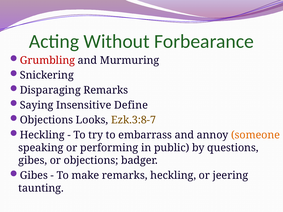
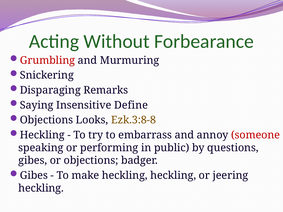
Ezk.3:8-7: Ezk.3:8-7 -> Ezk.3:8-8 (134, 120)
someone colour: orange -> red (256, 135)
make remarks: remarks -> heckling (125, 176)
taunting: taunting -> heckling (41, 188)
